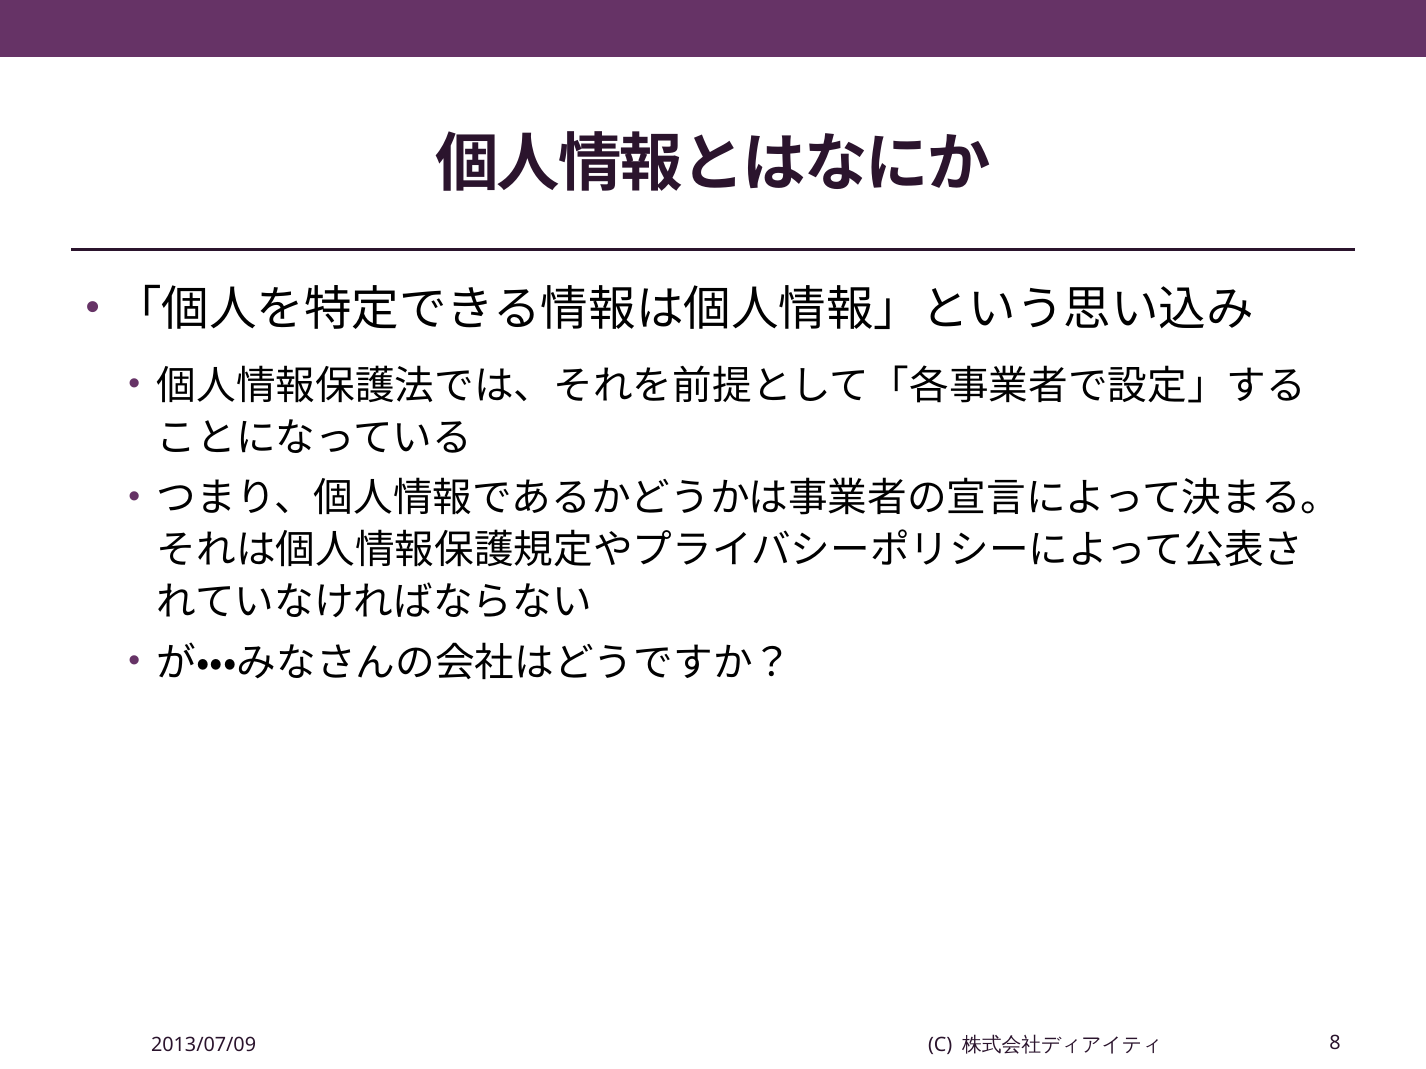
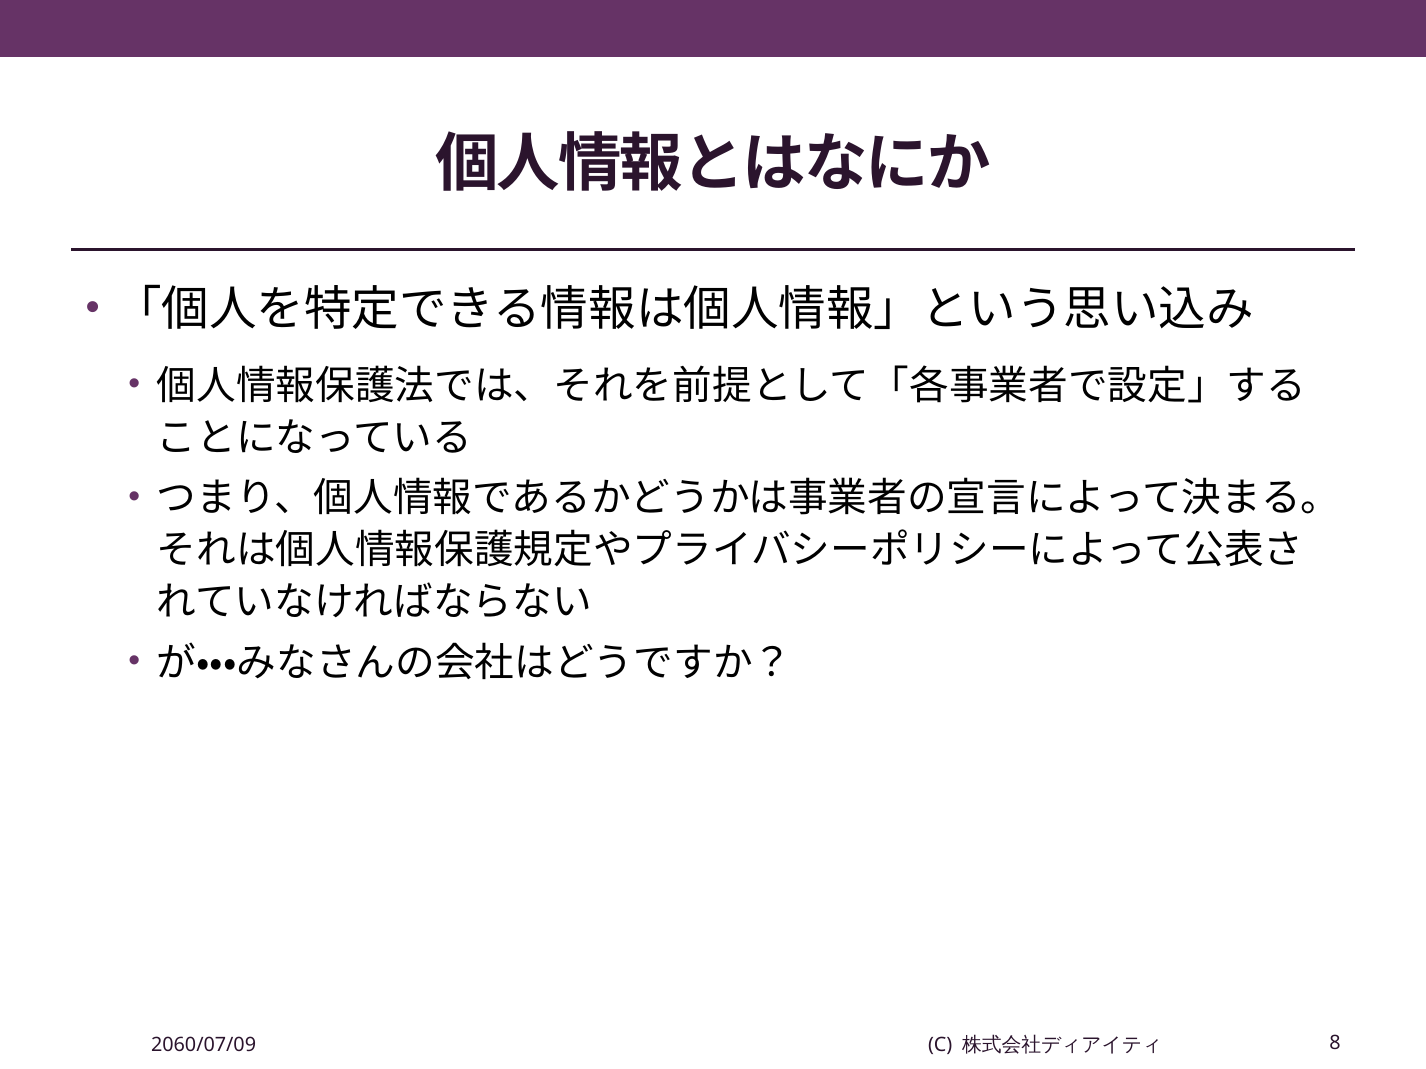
2013/07/09: 2013/07/09 -> 2060/07/09 (204, 1045)
